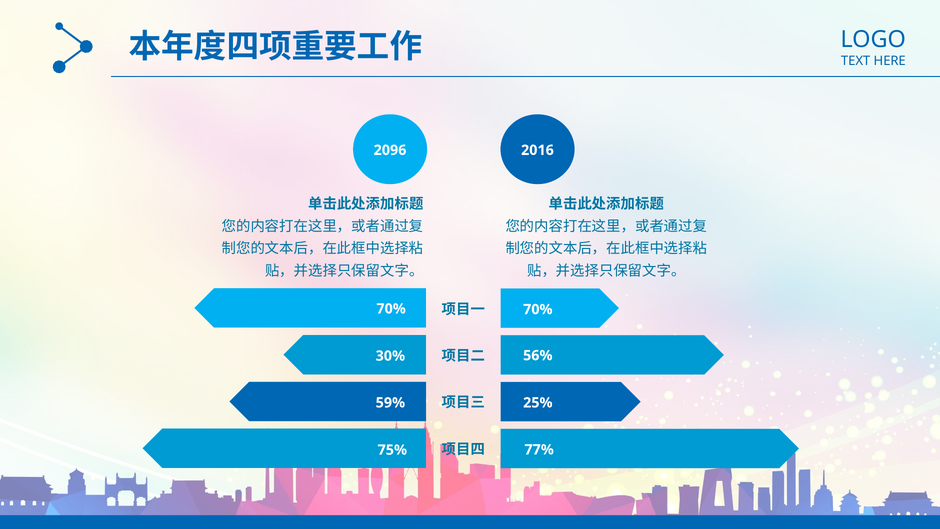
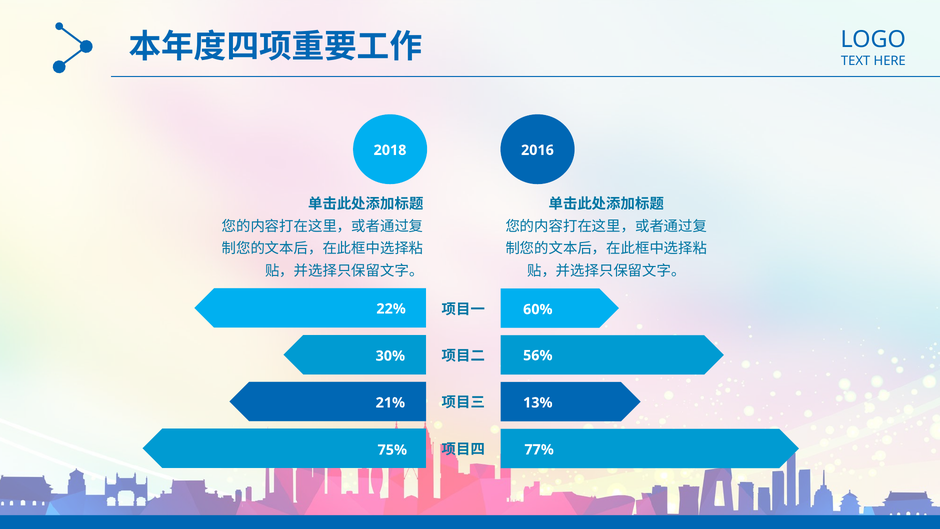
2096: 2096 -> 2018 (390, 150)
70%: 70% -> 22% (391, 309)
70%: 70% -> 60% (538, 309)
59%: 59% -> 21% (390, 403)
25%: 25% -> 13% (538, 403)
